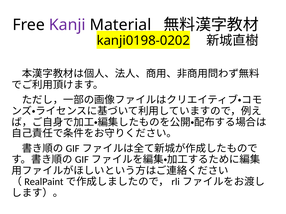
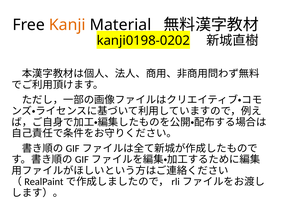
Kanji colour: purple -> orange (67, 25)
